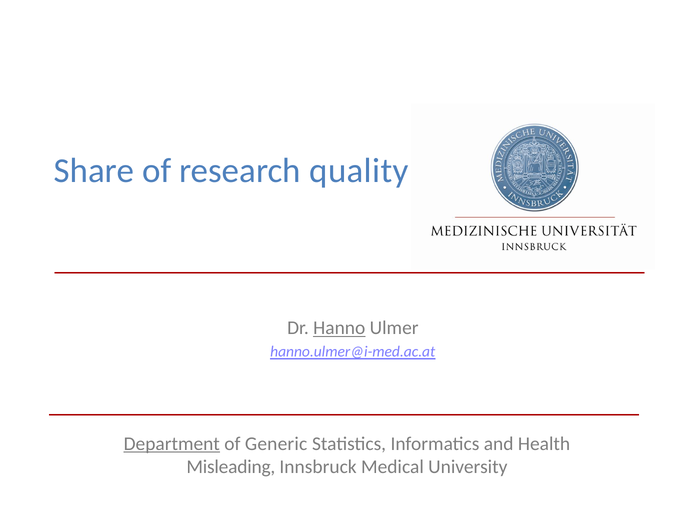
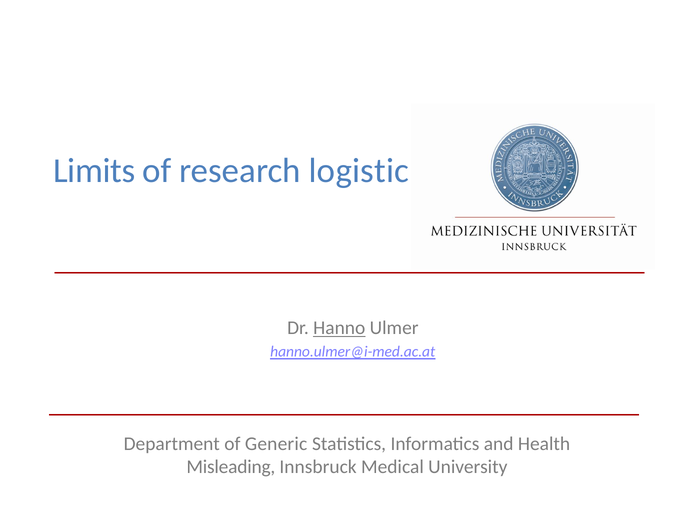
Share: Share -> Limits (94, 171)
quality: quality -> logistic (359, 171)
Department underline: present -> none (172, 444)
